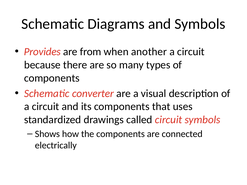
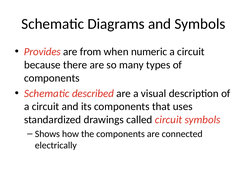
another: another -> numeric (149, 52)
converter: converter -> described (93, 94)
